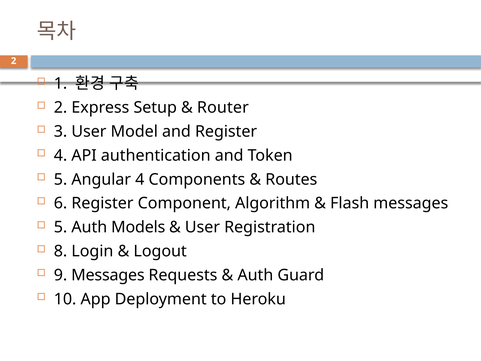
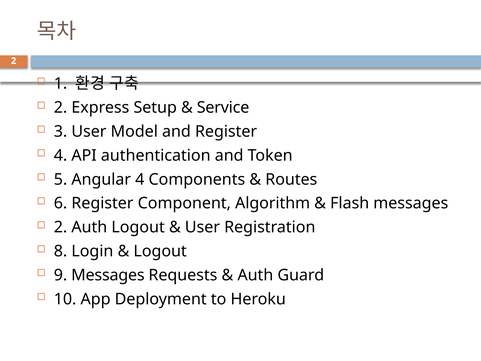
Router: Router -> Service (223, 108)
5: 5 -> 2 (61, 227)
Auth Models: Models -> Logout (138, 227)
